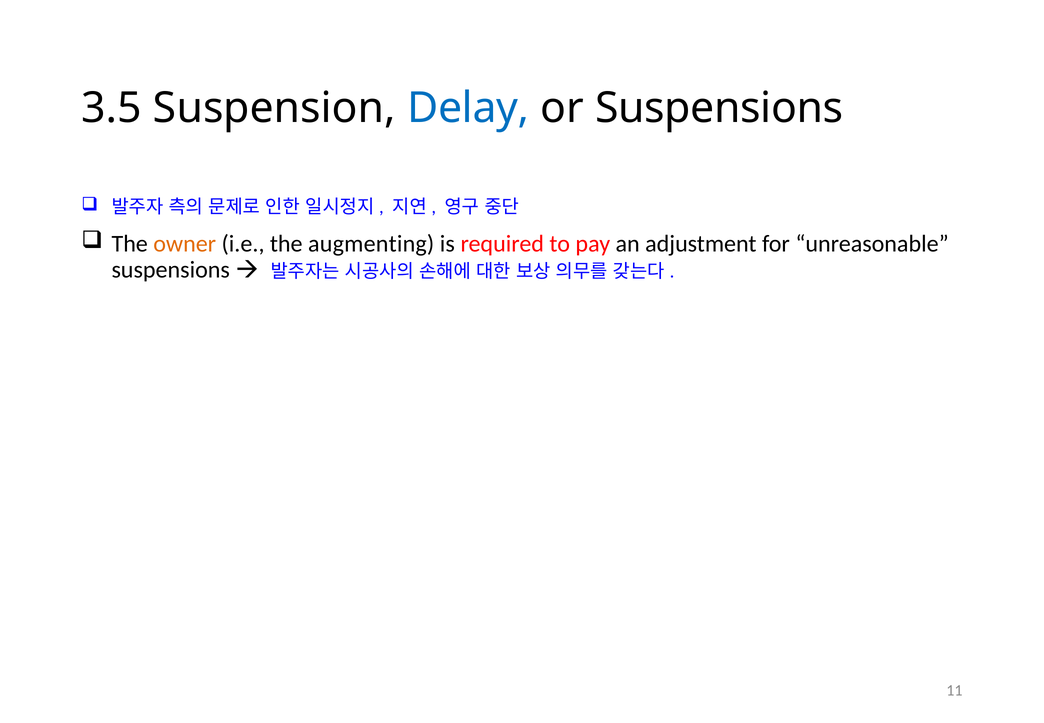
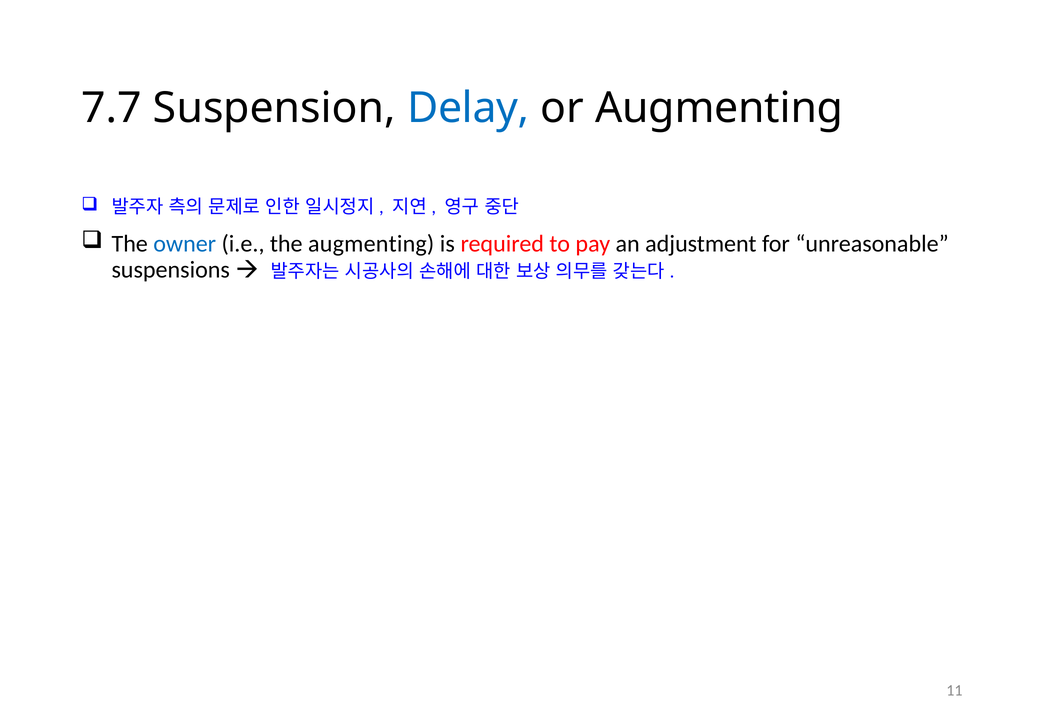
3.5: 3.5 -> 7.7 (112, 108)
or Suspensions: Suspensions -> Augmenting (719, 108)
owner colour: orange -> blue (185, 244)
